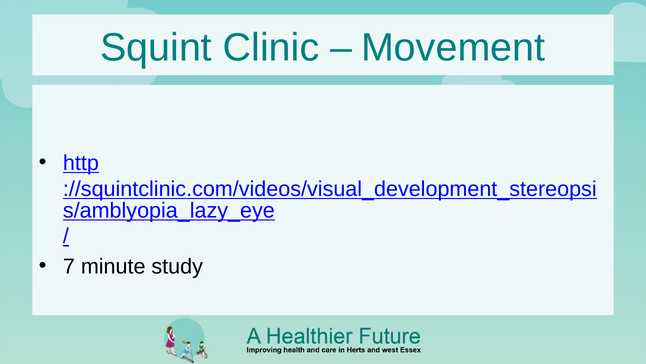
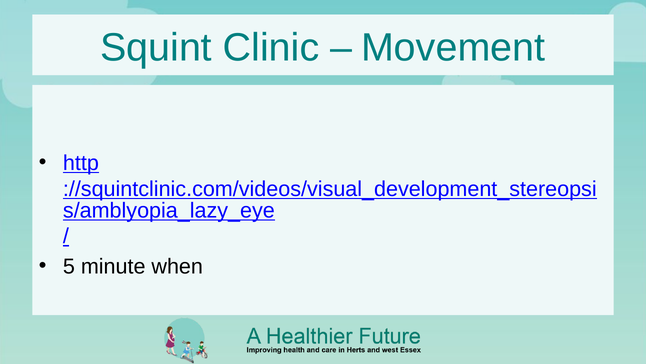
7: 7 -> 5 (69, 266)
study: study -> when (177, 266)
